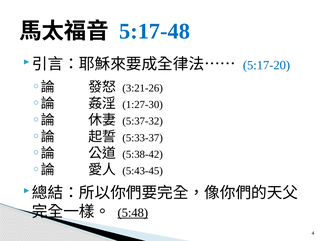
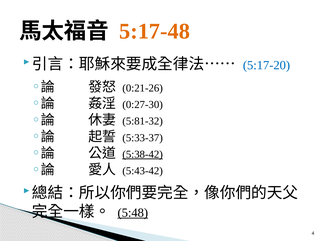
5:17-48 colour: blue -> orange (155, 31)
3:21-26: 3:21-26 -> 0:21-26 (143, 88)
1:27-30: 1:27-30 -> 0:27-30 (143, 105)
5:37-32: 5:37-32 -> 5:81-32 (143, 121)
5:38-42 underline: none -> present (143, 155)
5:43-45: 5:43-45 -> 5:43-42 (143, 171)
